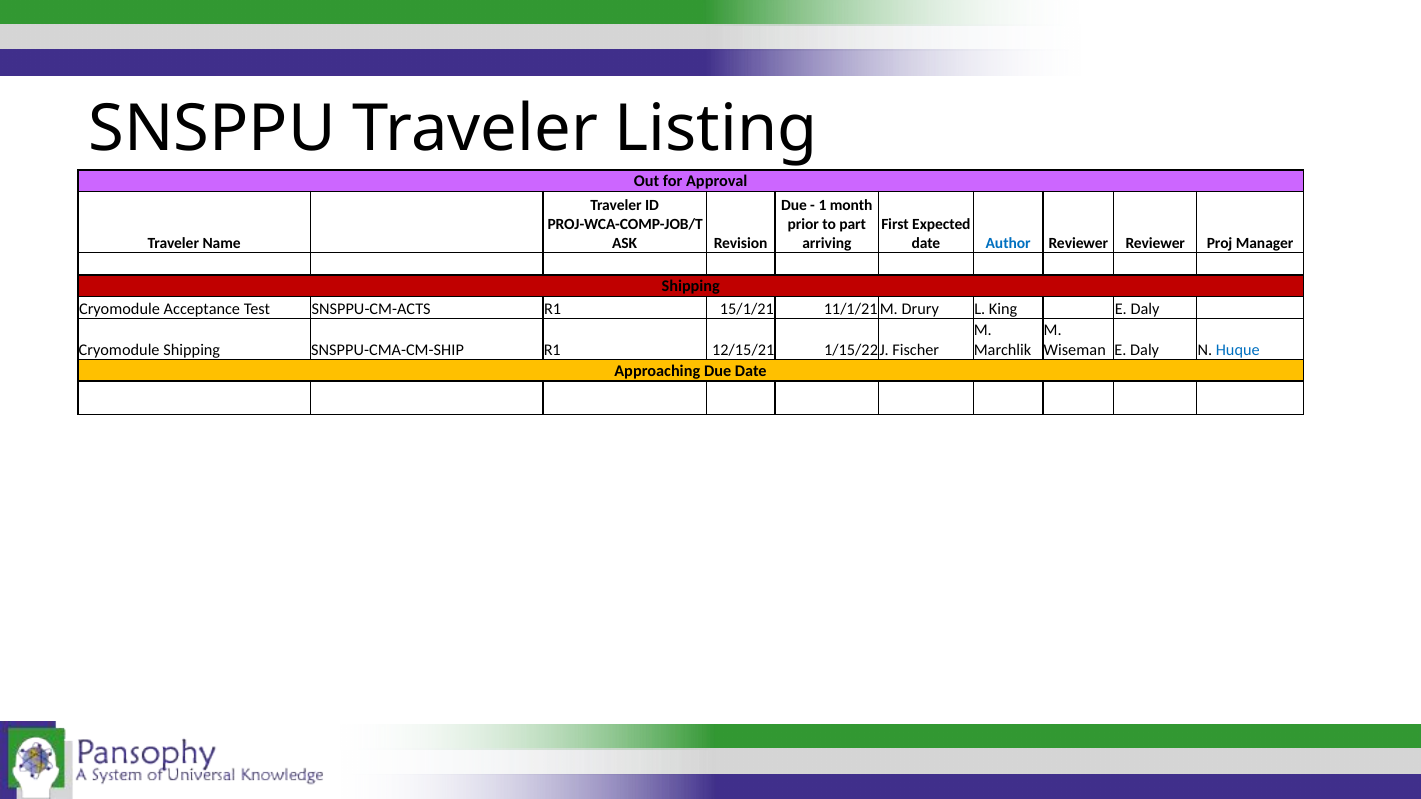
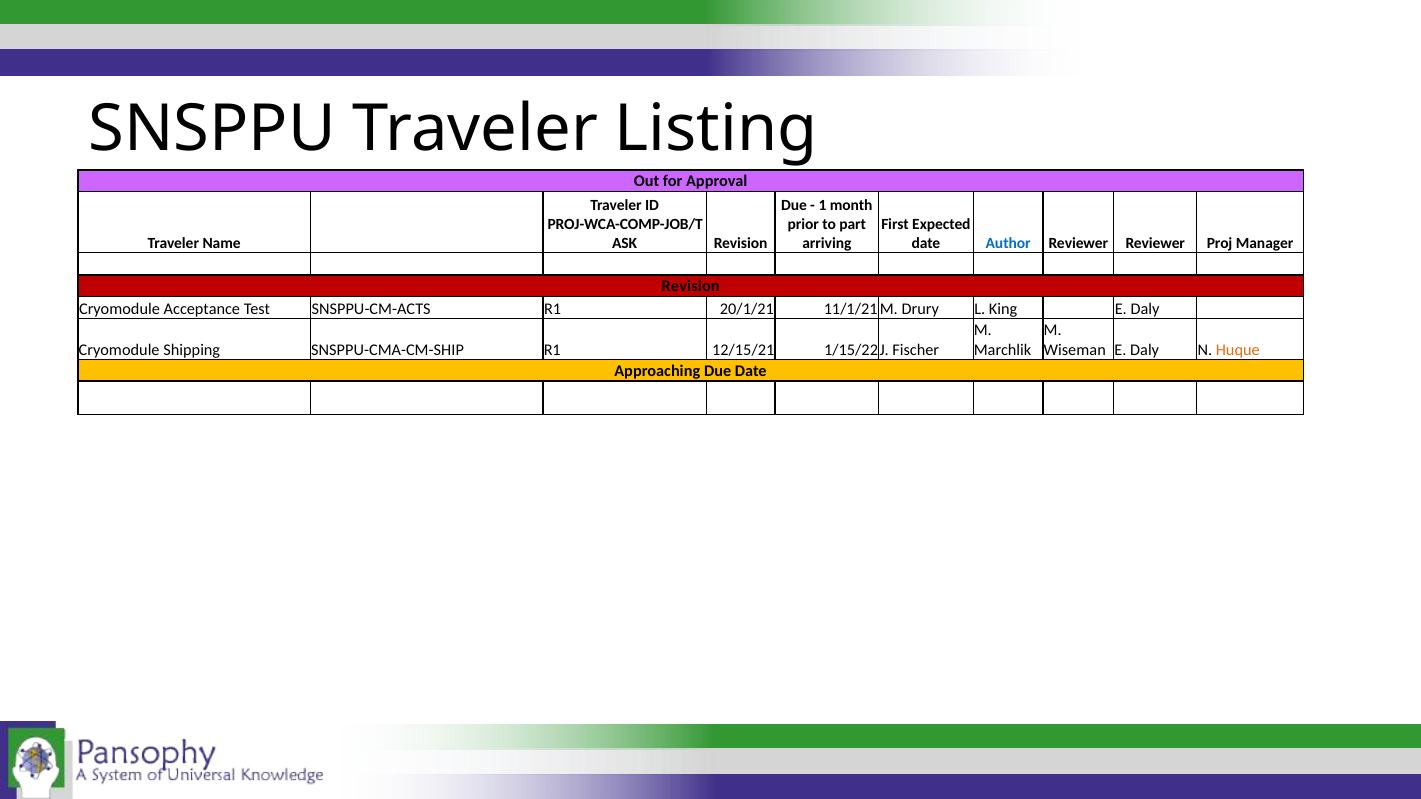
Shipping: Shipping -> Revision (691, 287)
15/1/21: 15/1/21 -> 20/1/21 (747, 309)
Huque colour: blue -> orange (1238, 350)
